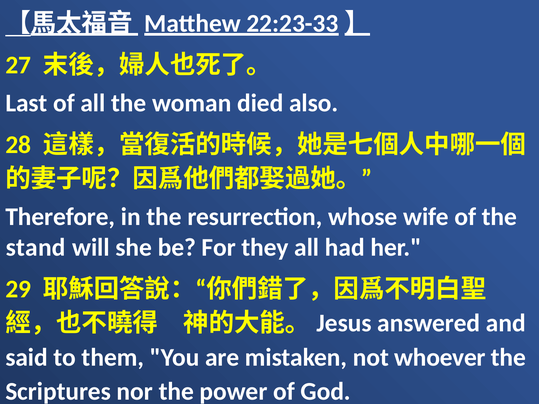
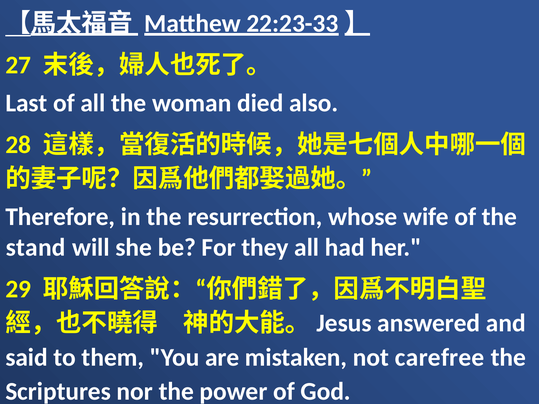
whoever: whoever -> carefree (440, 358)
